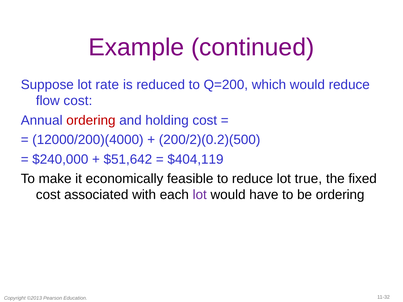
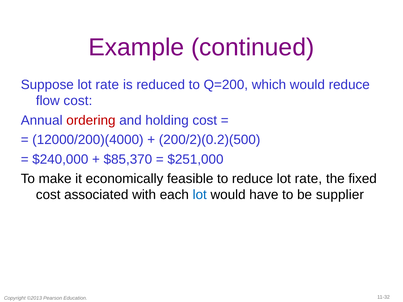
$51,642: $51,642 -> $85,370 (128, 159)
$404,119: $404,119 -> $251,000 (195, 159)
reduce lot true: true -> rate (308, 179)
lot colour: purple -> blue (200, 195)
be ordering: ordering -> supplier (340, 195)
